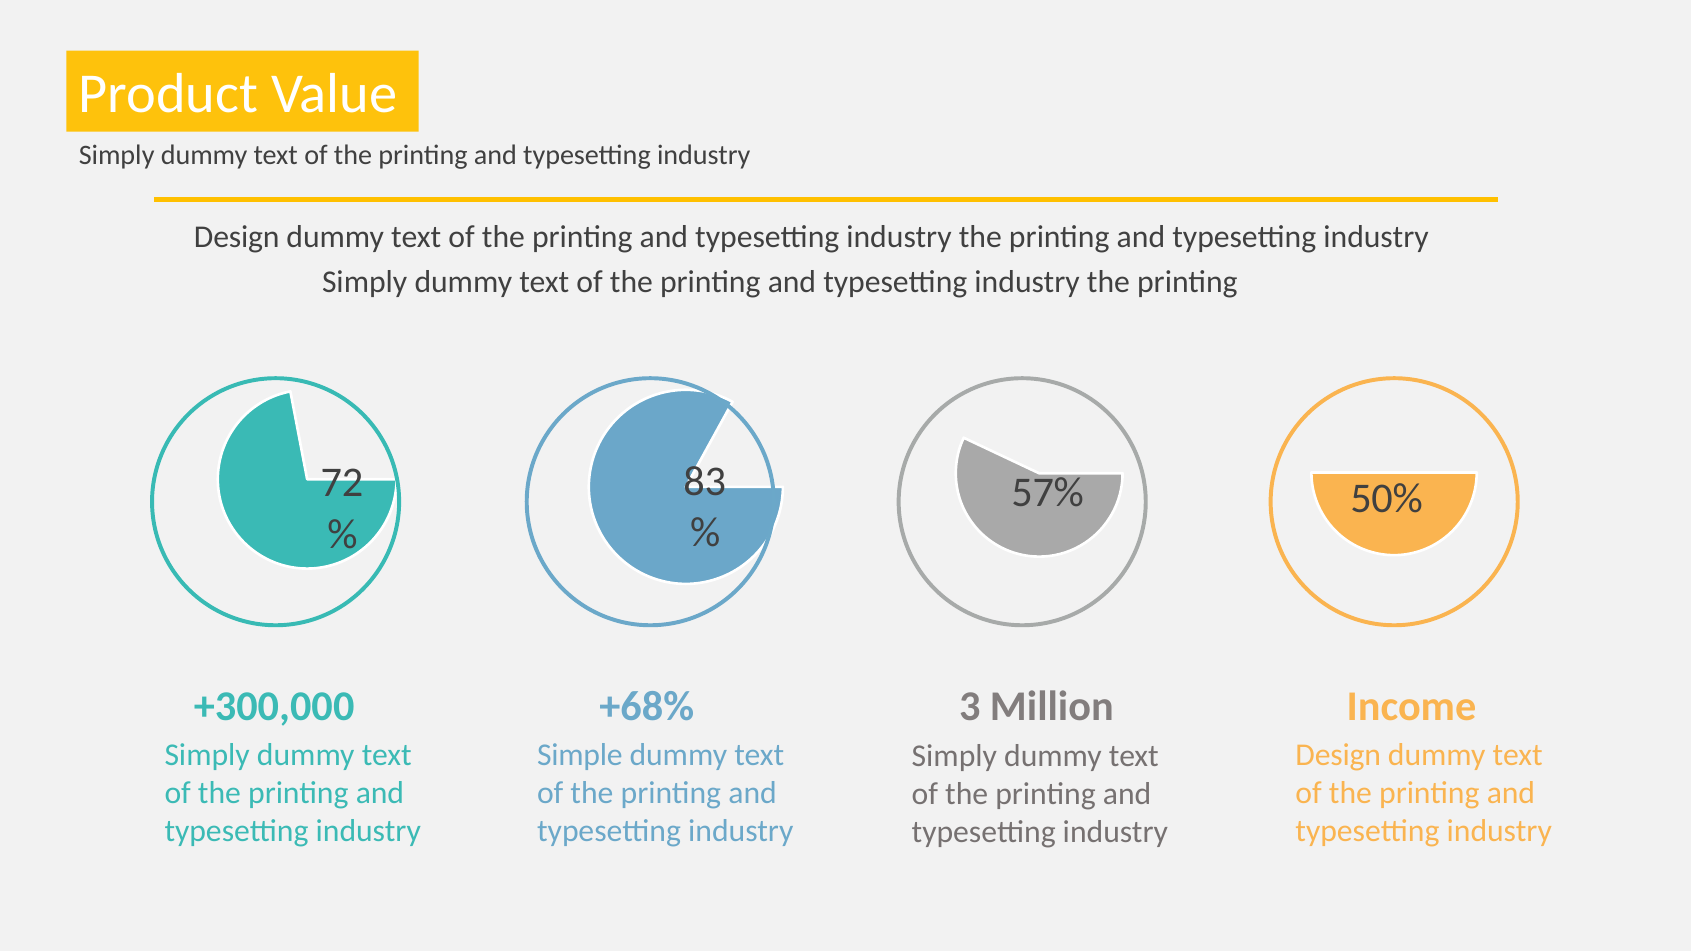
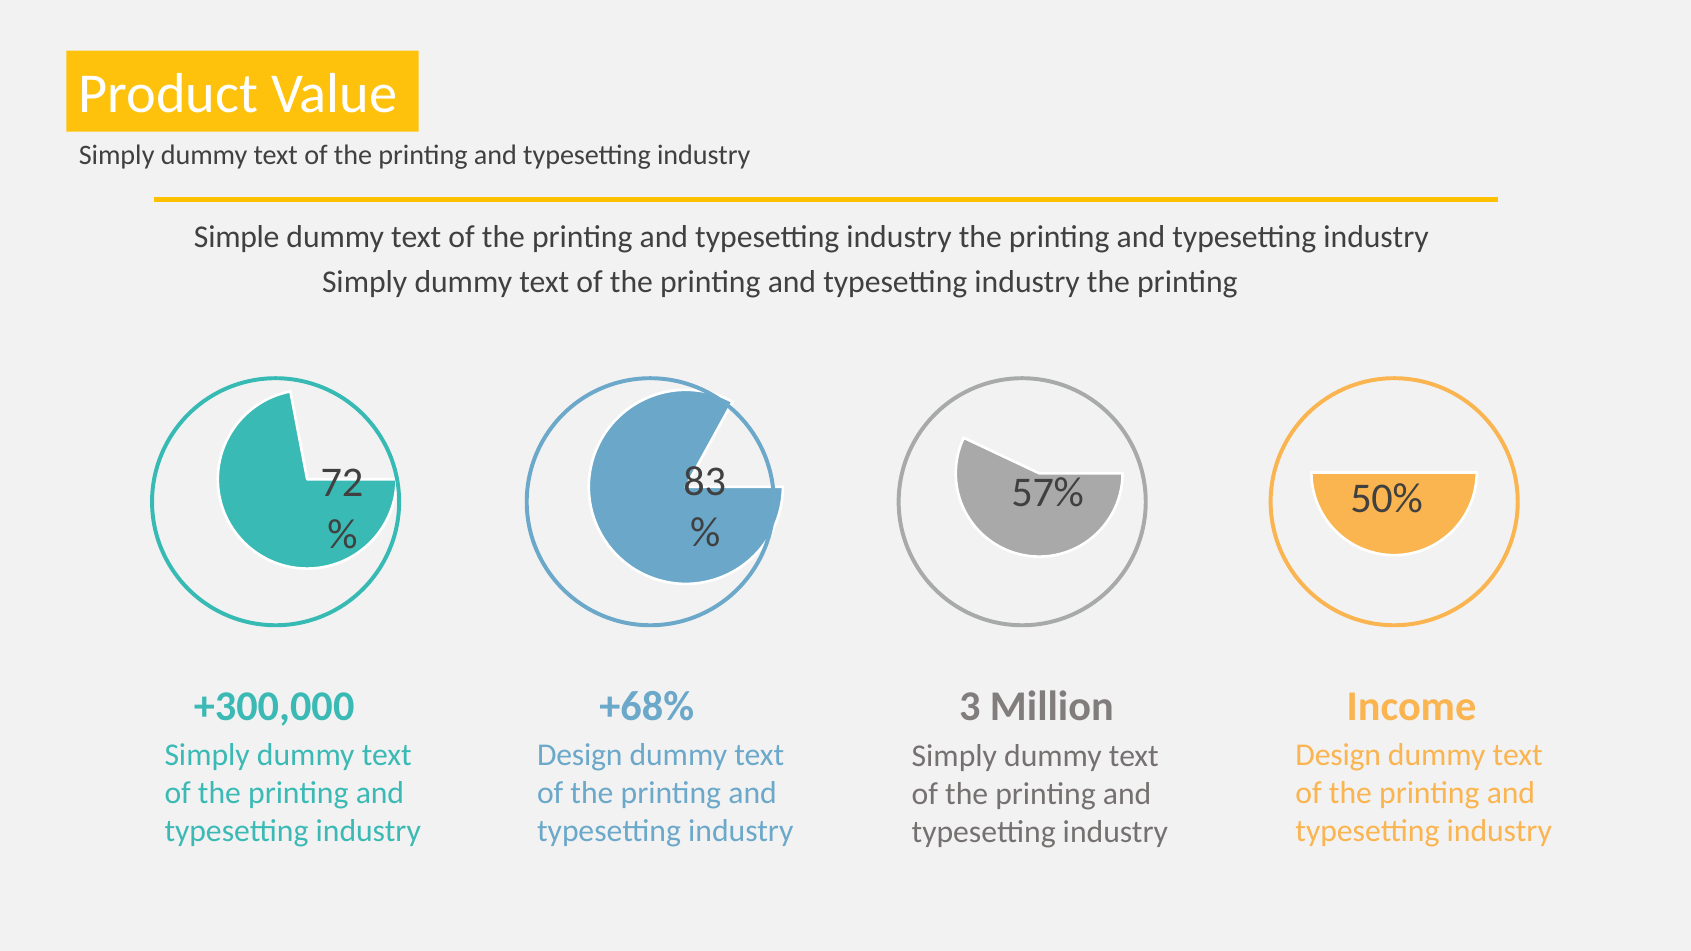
Design: Design -> Simple (237, 237)
Simple: Simple -> Design (580, 755)
